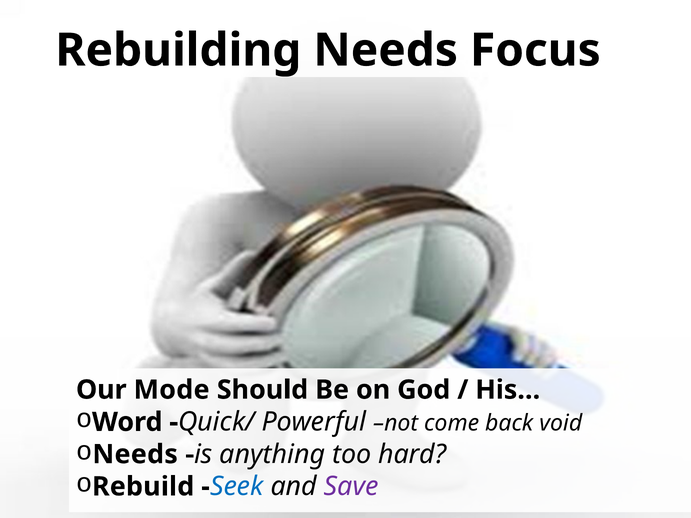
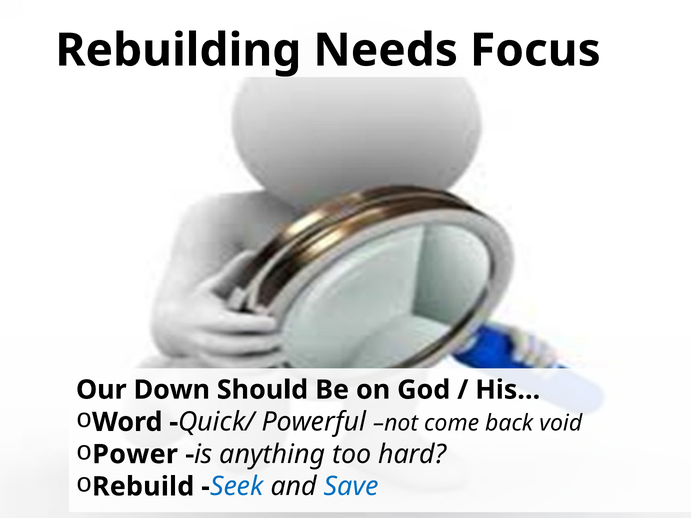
Mode: Mode -> Down (172, 390)
Needs: Needs -> Power (135, 455)
Save colour: purple -> blue (351, 487)
